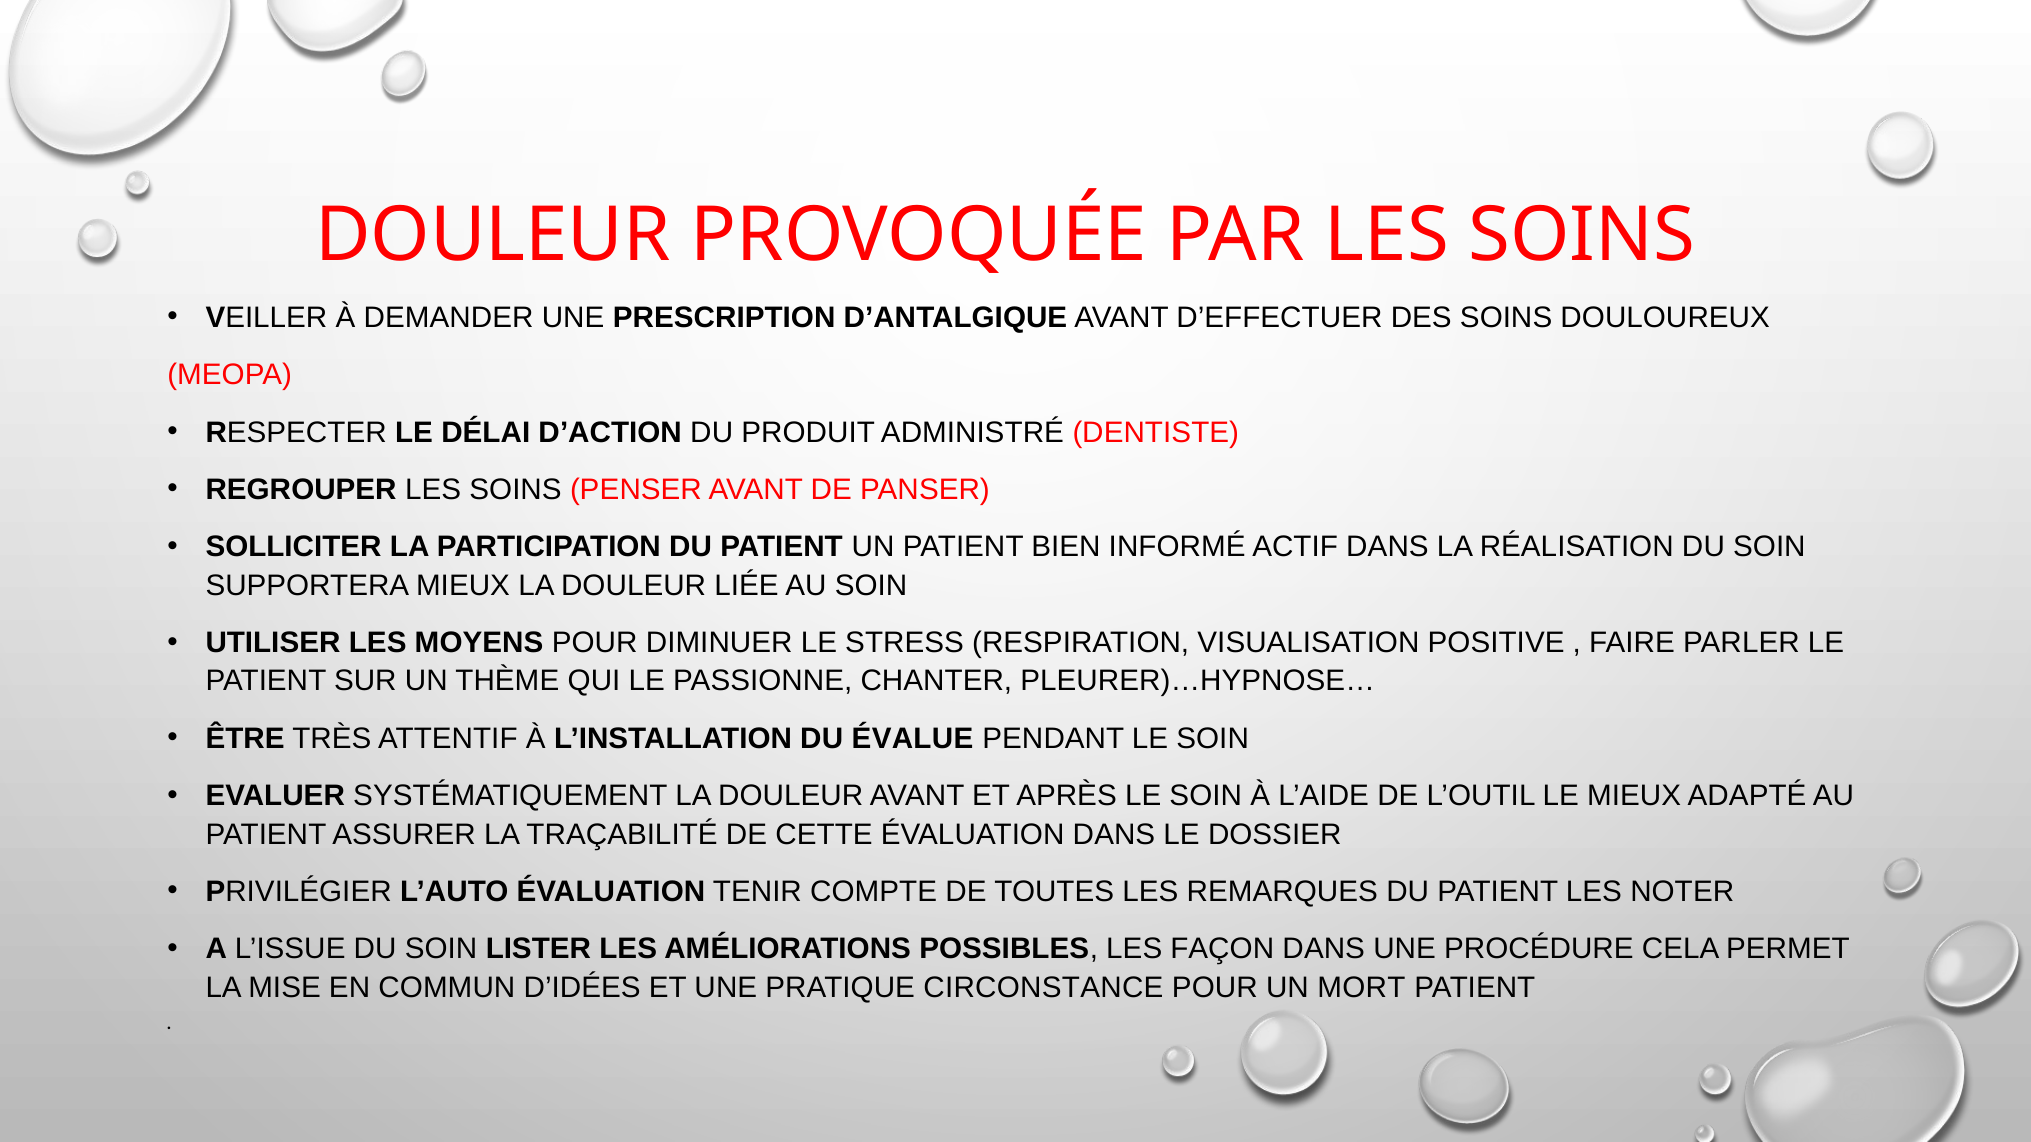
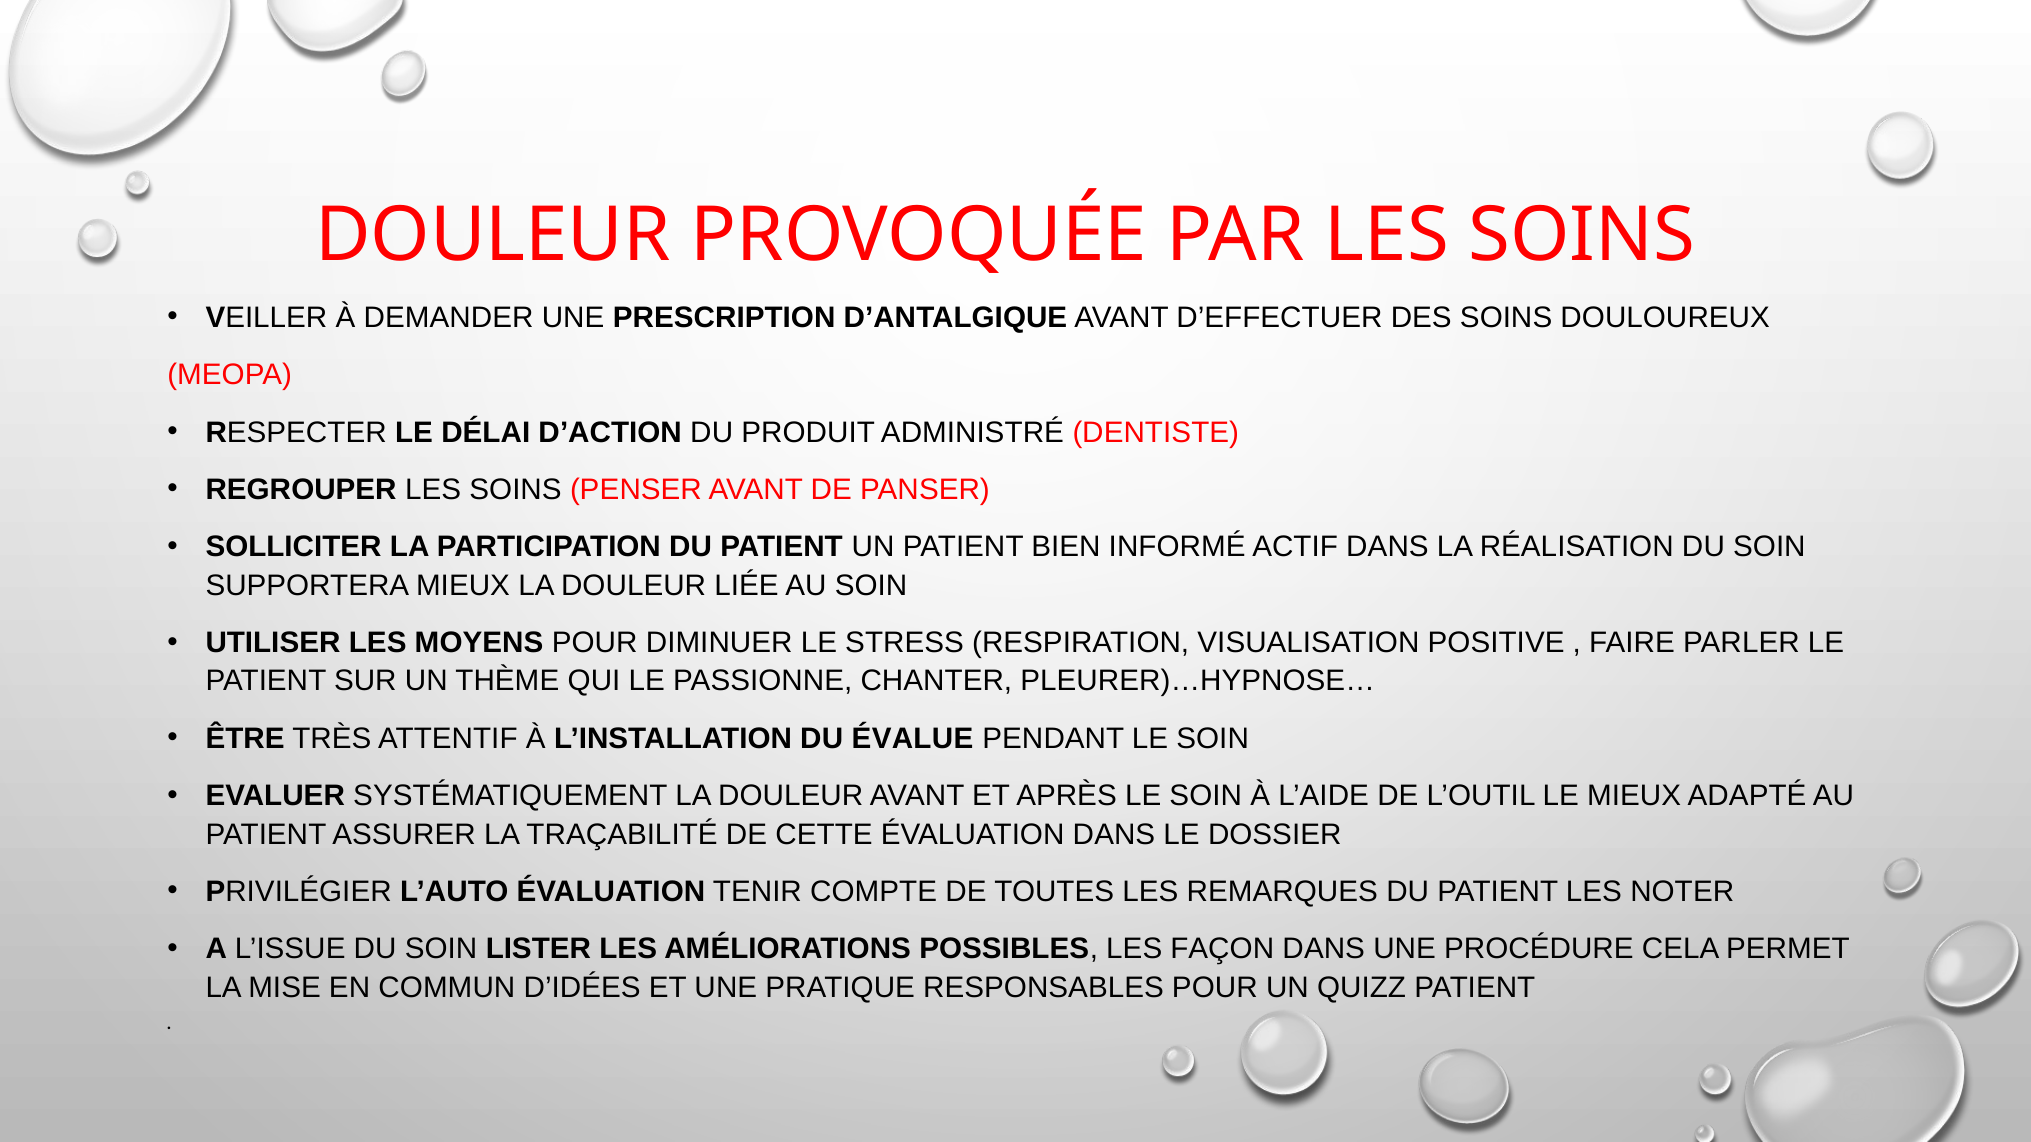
CIRCONSTANCE: CIRCONSTANCE -> RESPONSABLES (1044, 988)
MORT: MORT -> QUIZZ (1362, 988)
